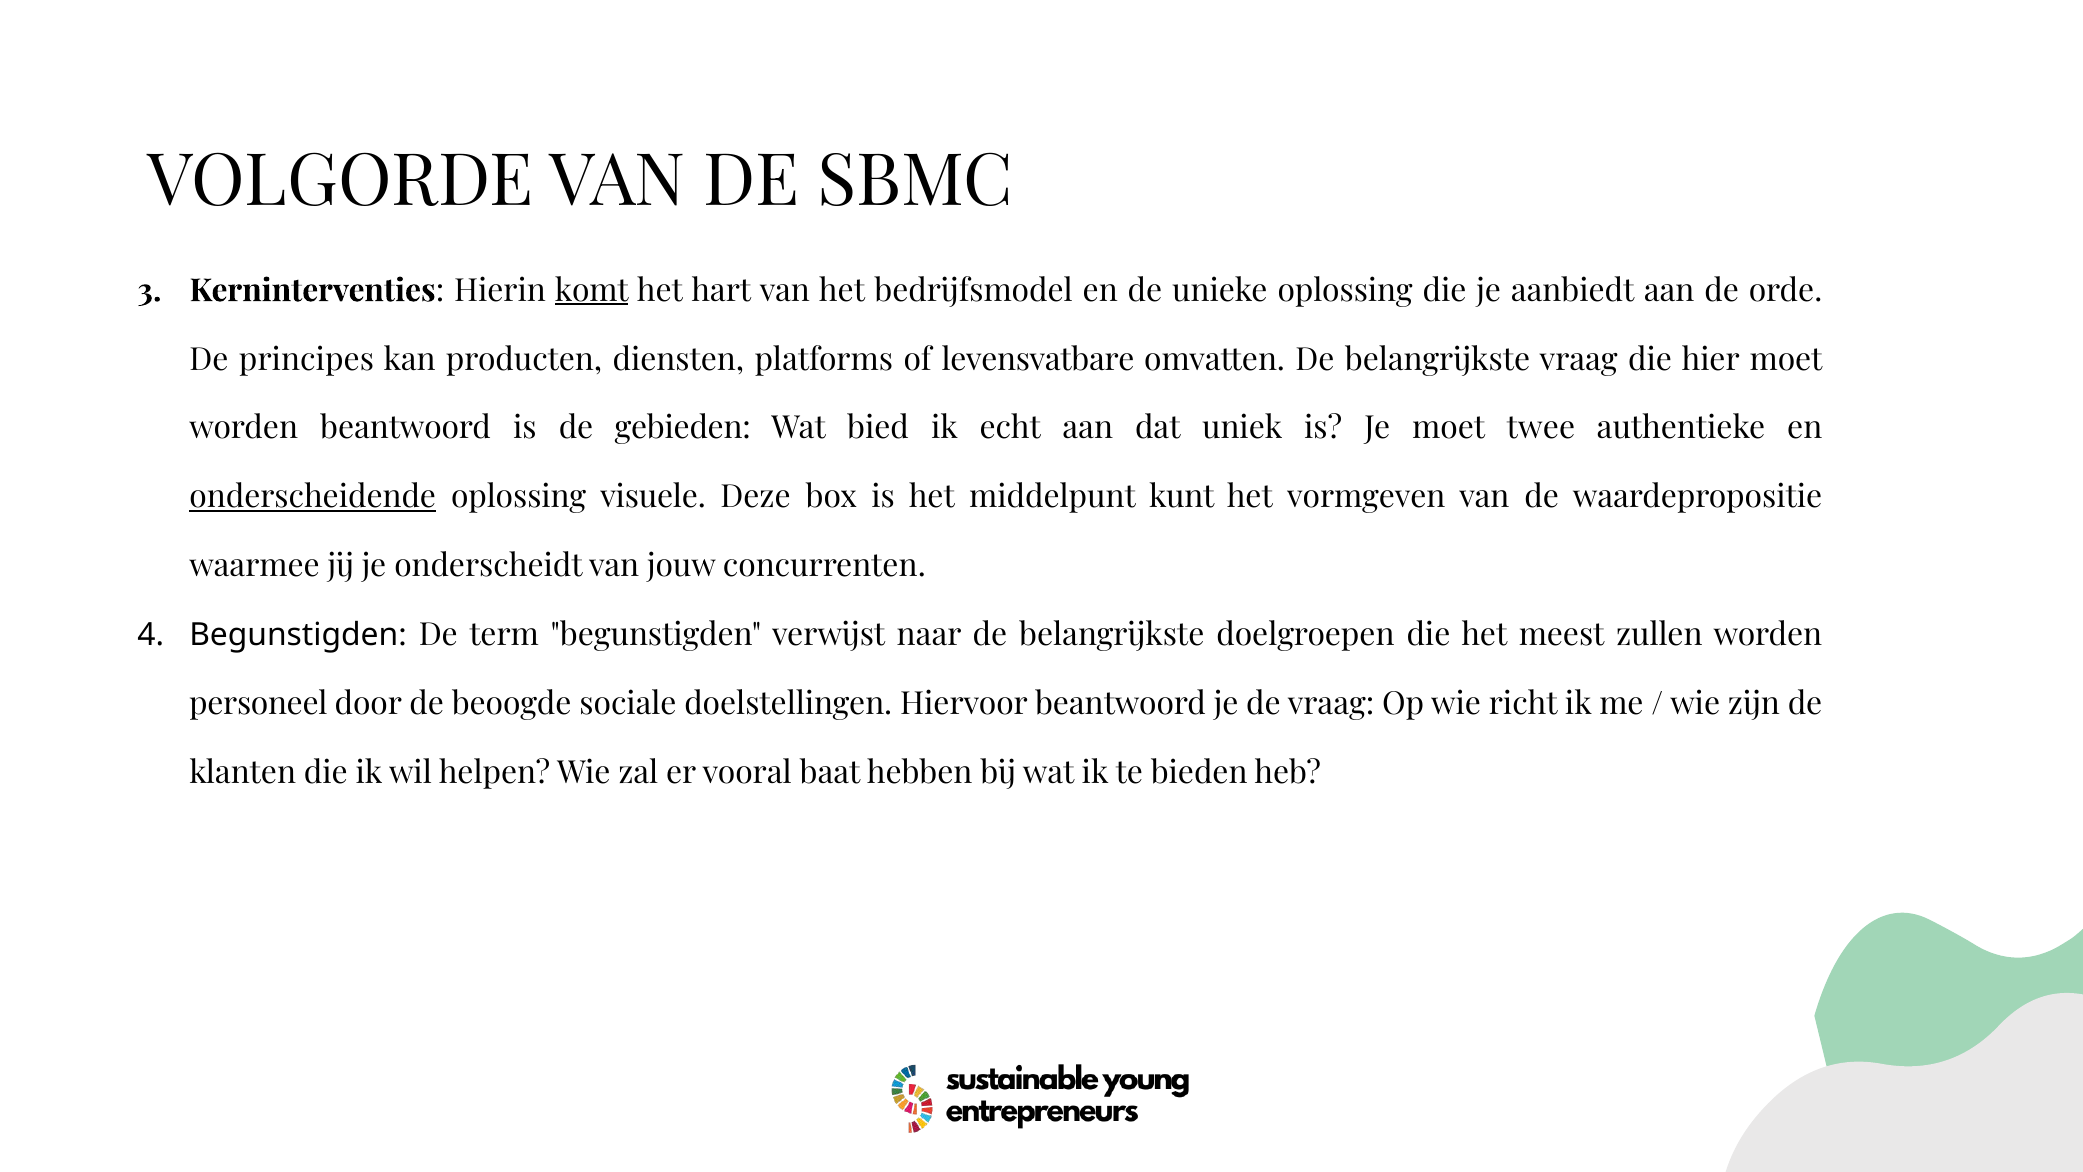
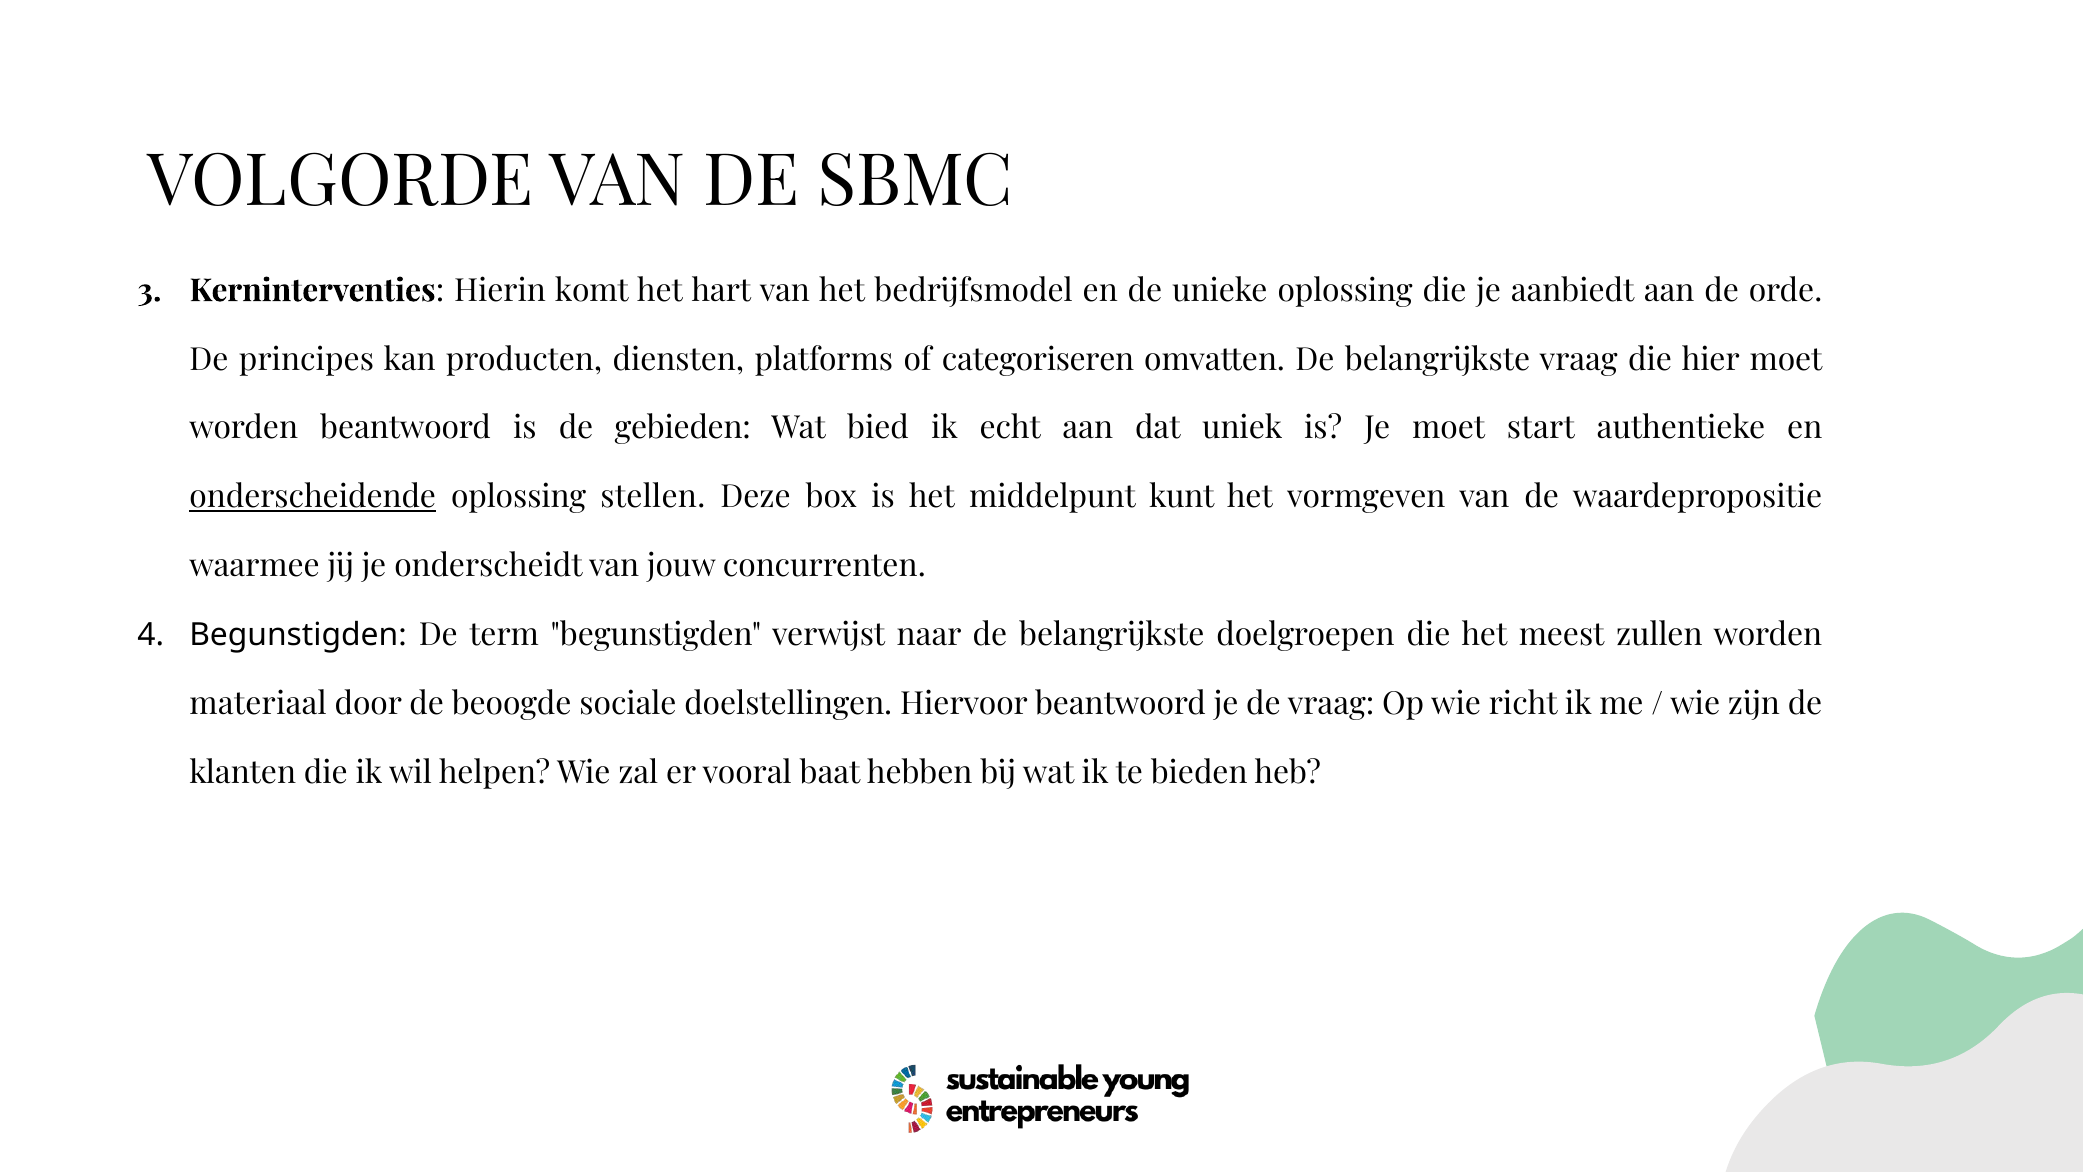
komt underline: present -> none (592, 291)
levensvatbare: levensvatbare -> categoriseren (1038, 359)
twee: twee -> start (1541, 428)
visuele: visuele -> stellen (653, 497)
personeel: personeel -> materiaal (258, 704)
